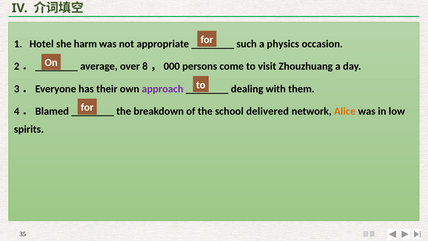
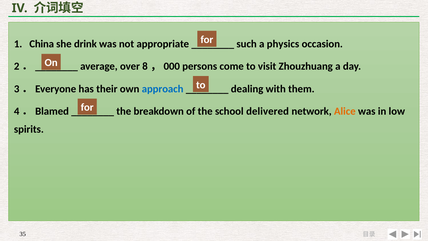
Hotel: Hotel -> China (42, 44)
harm: harm -> drink (85, 44)
approach colour: purple -> blue (163, 89)
